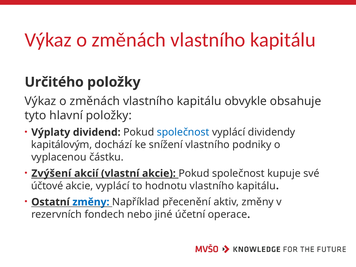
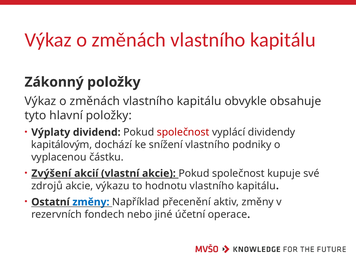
Určitého: Určitého -> Zákonný (54, 82)
společnost colour: blue -> red (183, 132)
účtové: účtové -> zdrojů (47, 186)
akcie vyplácí: vyplácí -> výkazu (113, 186)
